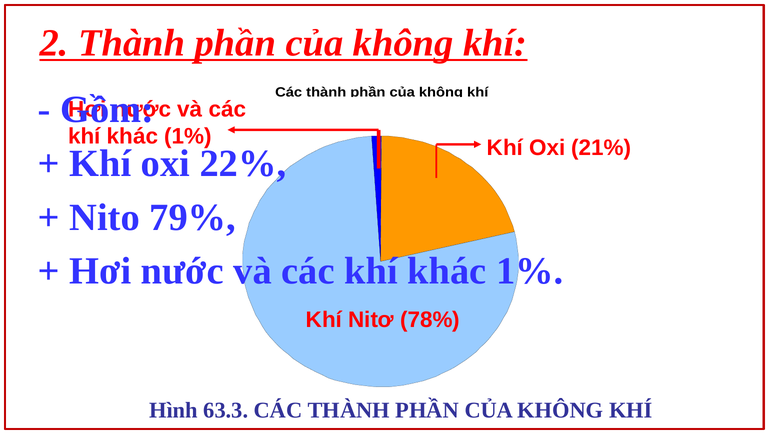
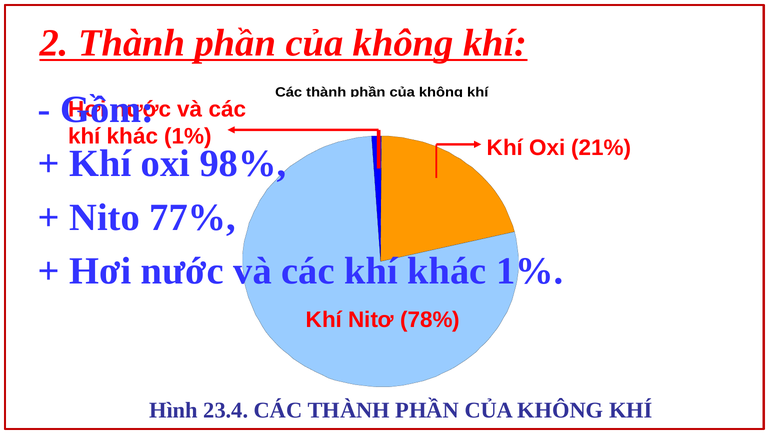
22%: 22% -> 98% (243, 163)
79%: 79% -> 77% (193, 217)
63.3: 63.3 -> 23.4 (226, 410)
